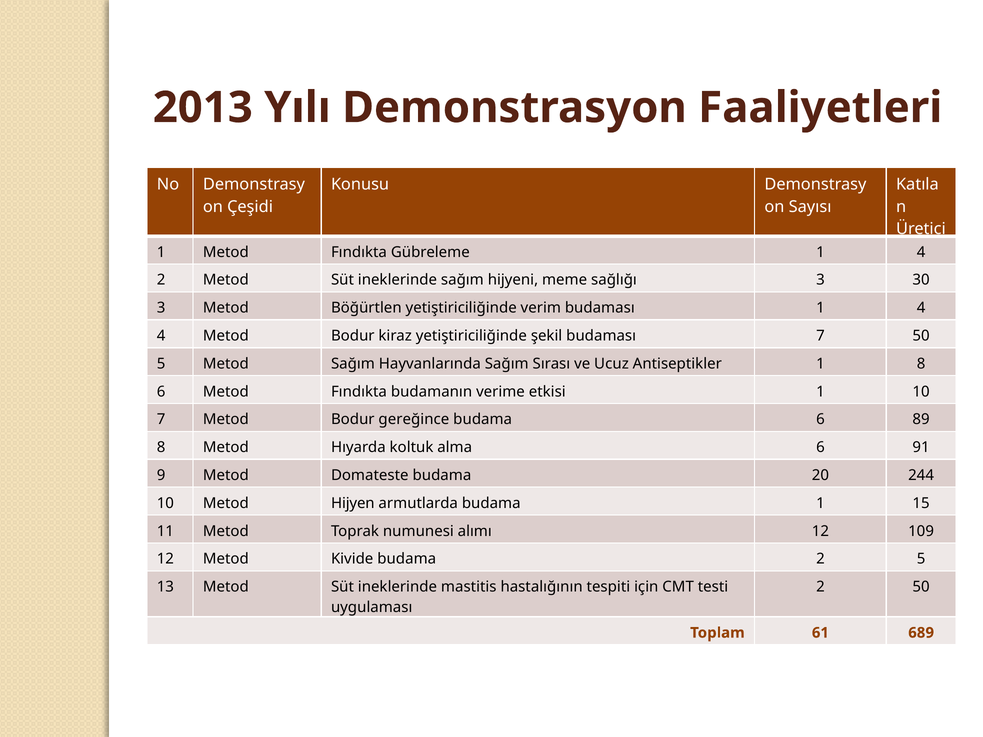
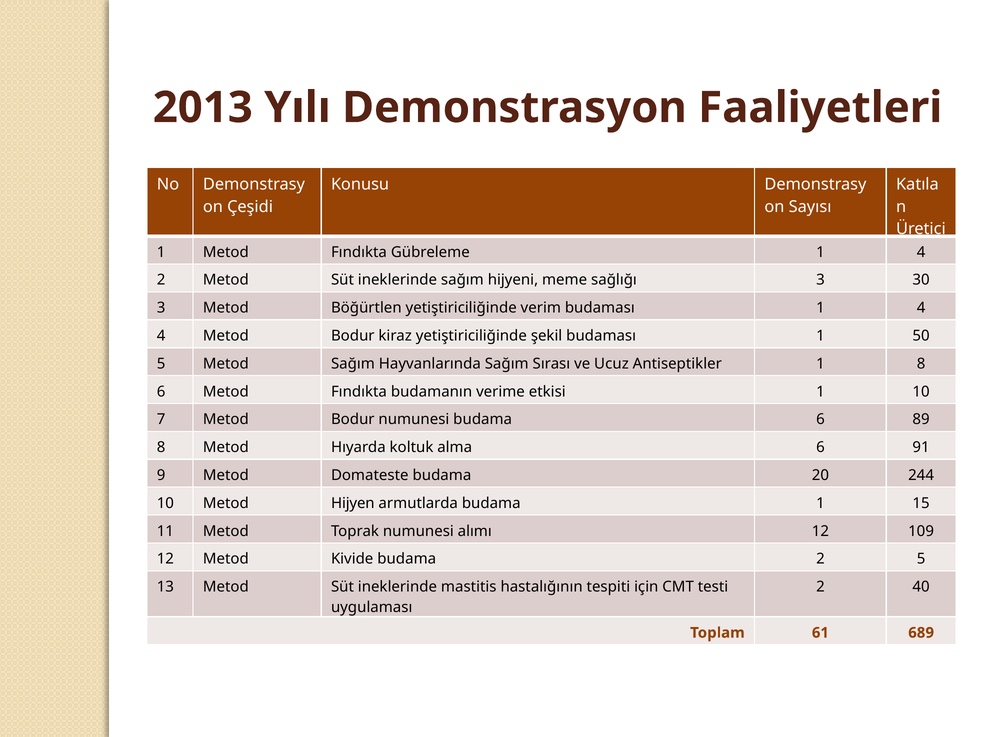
şekil budaması 7: 7 -> 1 (820, 336)
Bodur gereğince: gereğince -> numunesi (414, 420)
2 50: 50 -> 40 (921, 587)
